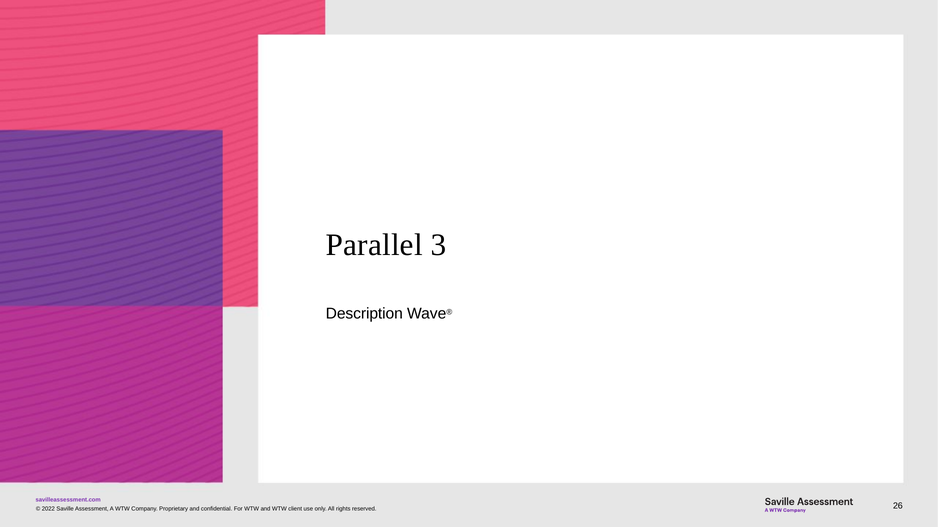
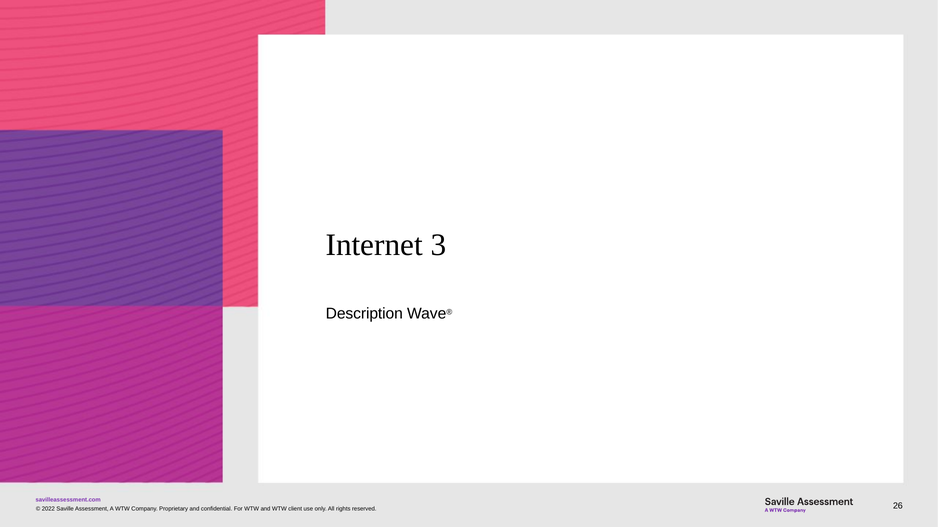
Parallel: Parallel -> Internet (374, 245)
